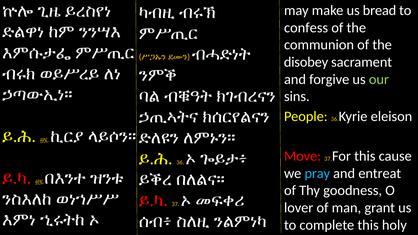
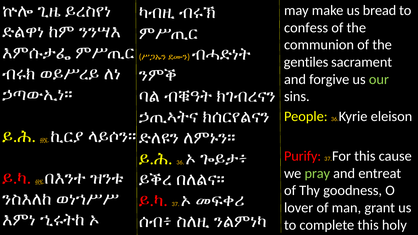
disobey: disobey -> gentiles (306, 62)
Move: Move -> Purify (303, 156)
pray colour: light blue -> light green (317, 173)
